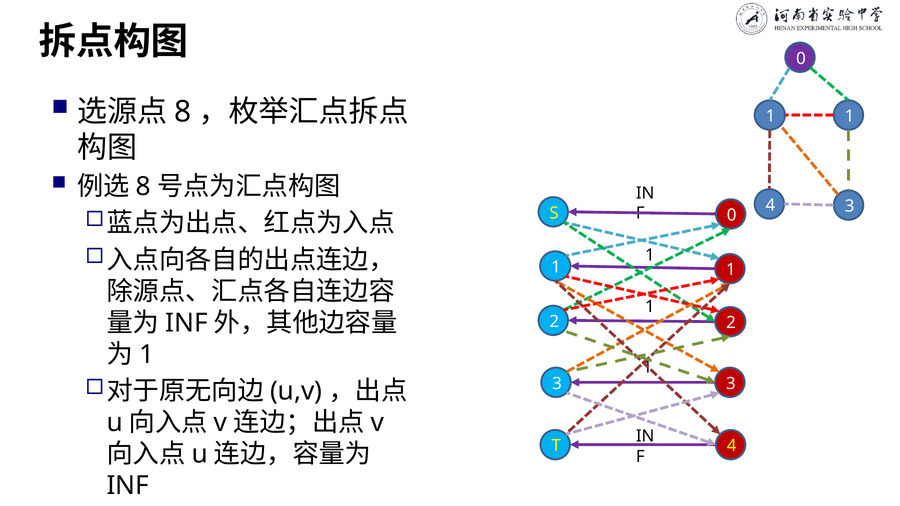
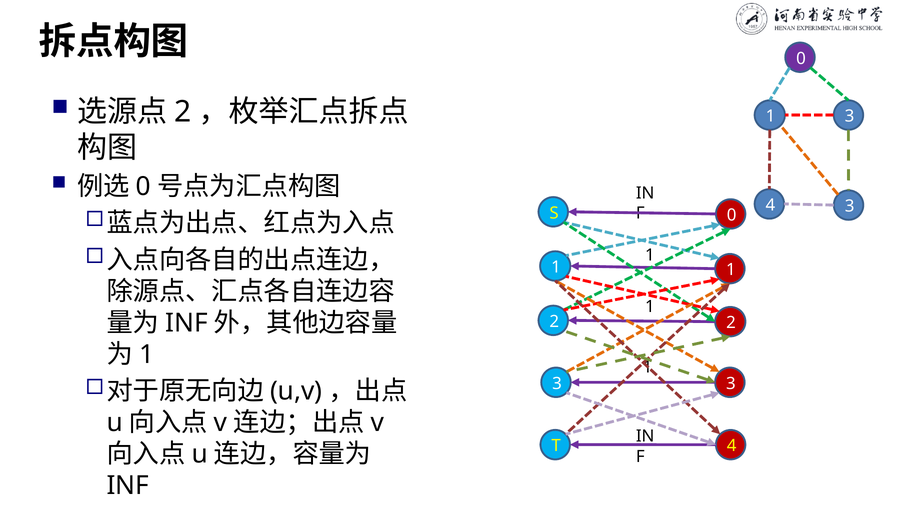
8: 8 -> 2 (183, 112)
1: 1 -> 3 (849, 116)
8: 8 -> 0 (143, 187)
